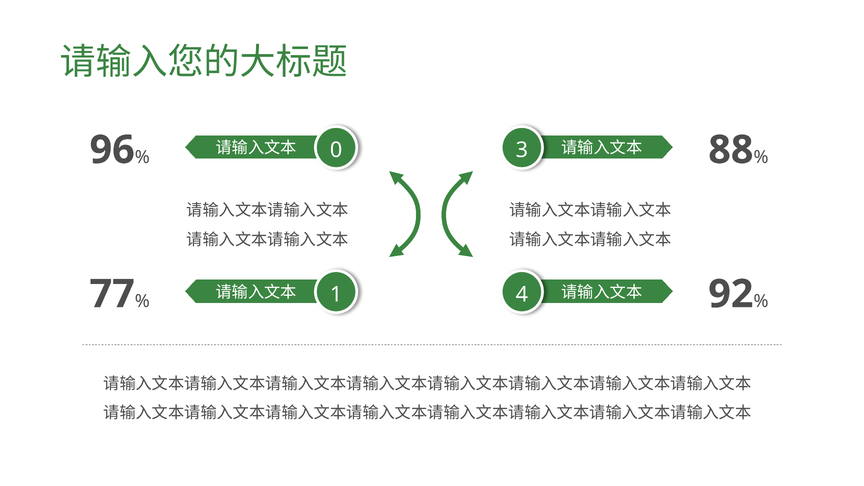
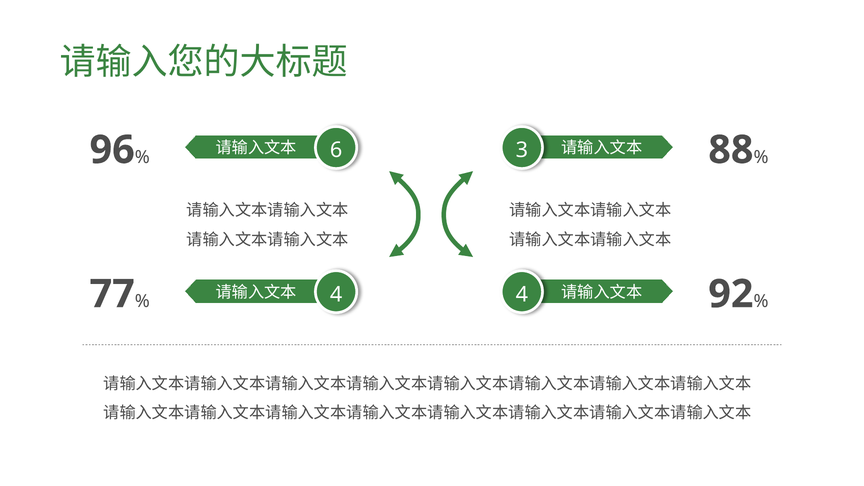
0: 0 -> 6 (336, 150)
1: 1 -> 4 (336, 294)
